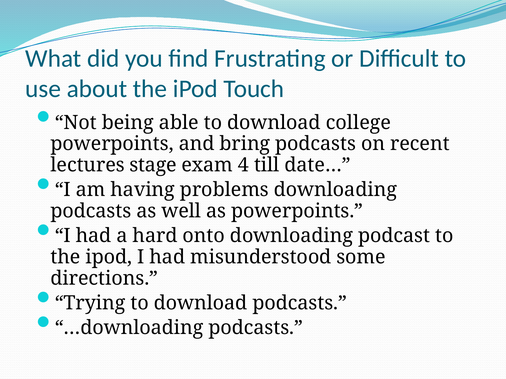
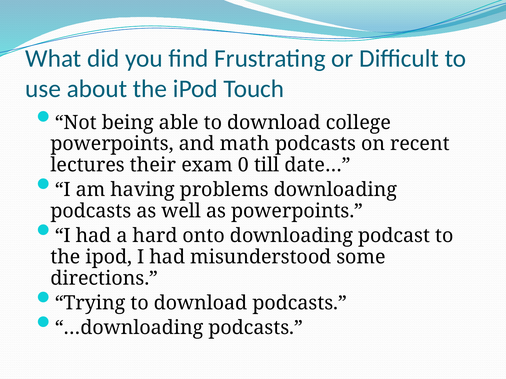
bring: bring -> math (245, 144)
stage: stage -> their (153, 165)
4: 4 -> 0 (243, 165)
